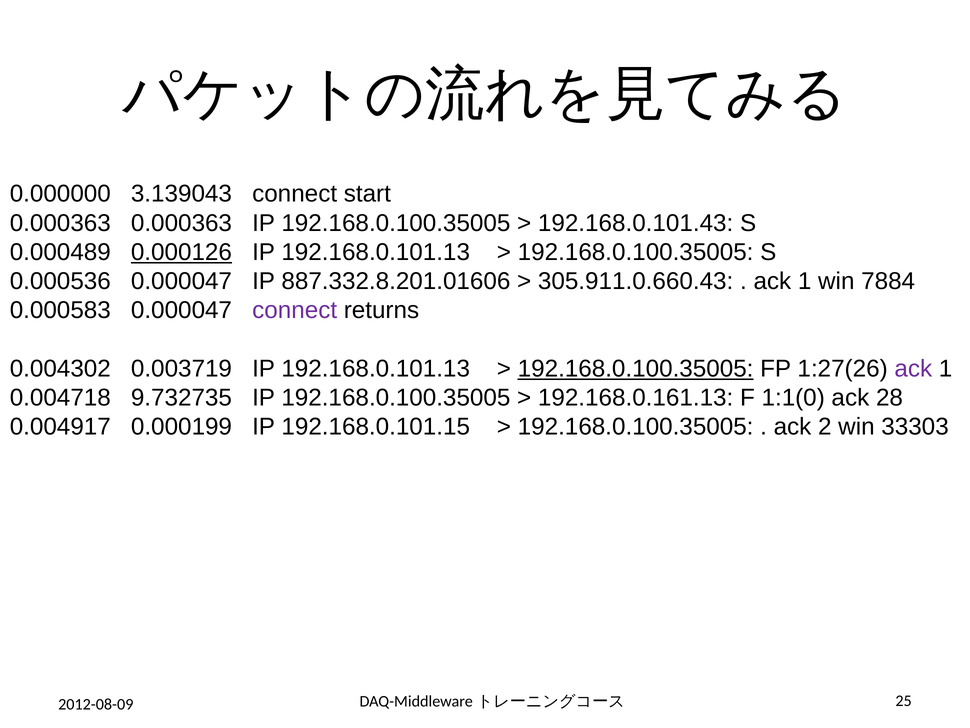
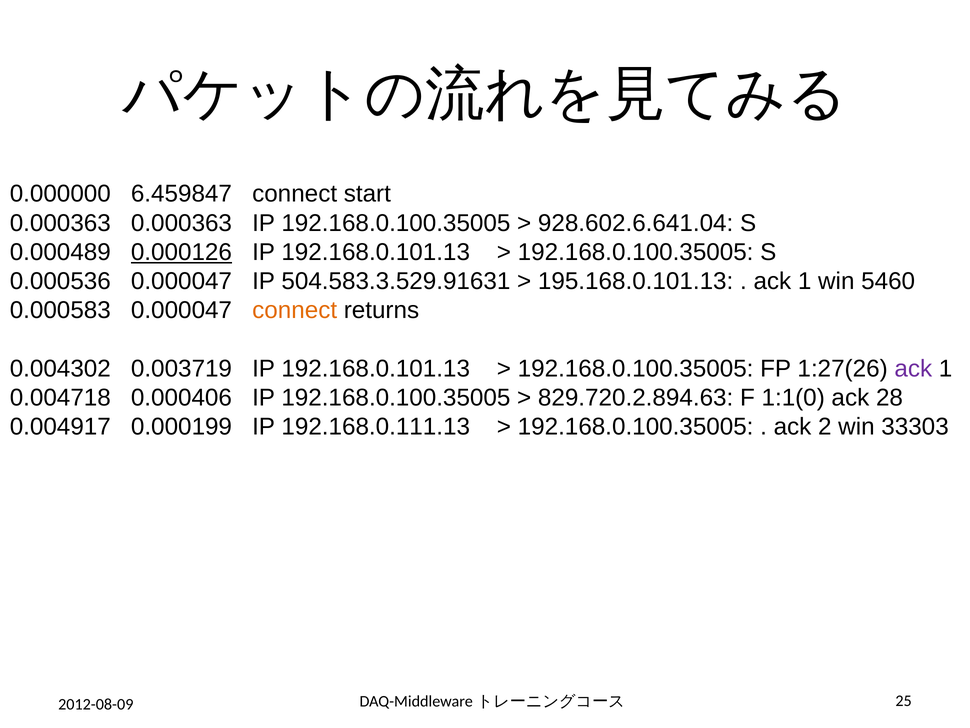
3.139043: 3.139043 -> 6.459847 (181, 194)
192.168.0.101.43: 192.168.0.101.43 -> 928.602.6.641.04 (636, 223)
887.332.8.201.01606: 887.332.8.201.01606 -> 504.583.3.529.91631 (396, 281)
305.911.0.660.43: 305.911.0.660.43 -> 195.168.0.101.13 (636, 281)
7884: 7884 -> 5460 (888, 281)
connect colour: purple -> orange (295, 310)
192.168.0.100.35005 underline: present -> none (636, 368)
9.732735: 9.732735 -> 0.000406 (181, 397)
192.168.0.161.13: 192.168.0.161.13 -> 829.720.2.894.63 (636, 397)
192.168.0.101.15: 192.168.0.101.15 -> 192.168.0.111.13 (376, 427)
